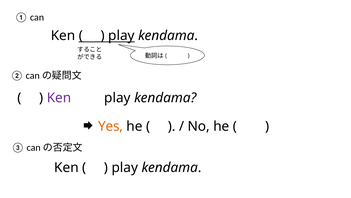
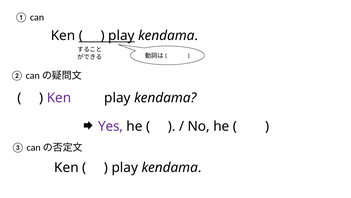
Yes colour: orange -> purple (111, 126)
